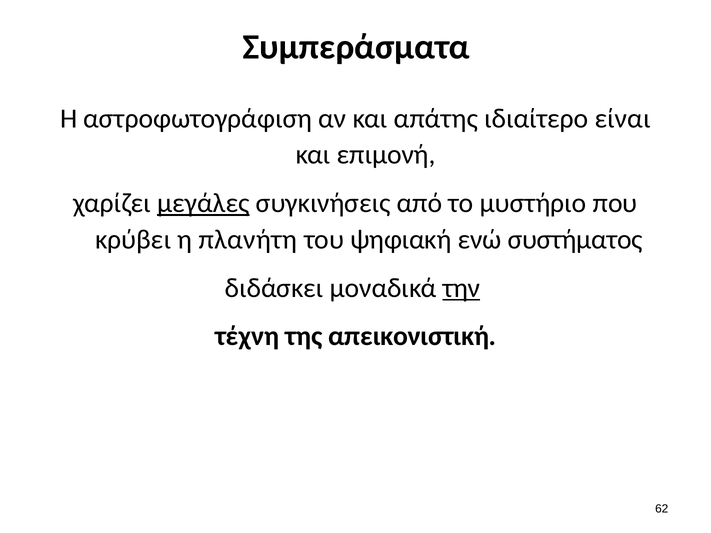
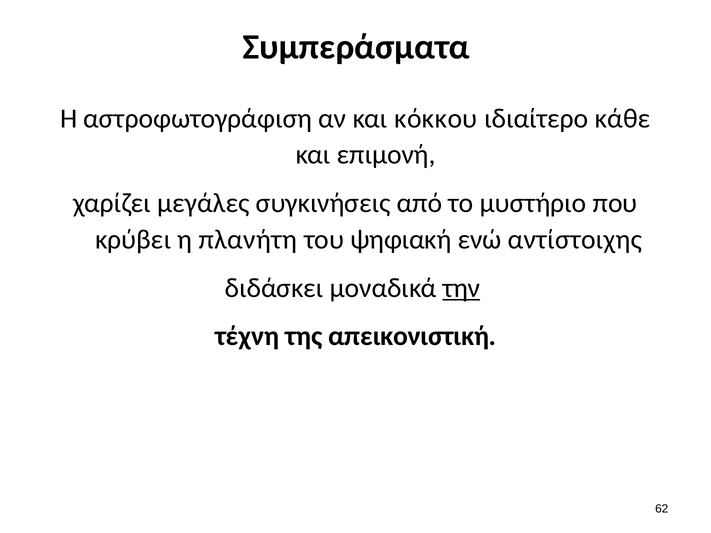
απάτης: απάτης -> κόκκου (436, 118)
είναι: είναι -> κάθε (623, 118)
μεγάλες underline: present -> none (203, 203)
συστήματος: συστήματος -> αντίστοιχης (575, 240)
